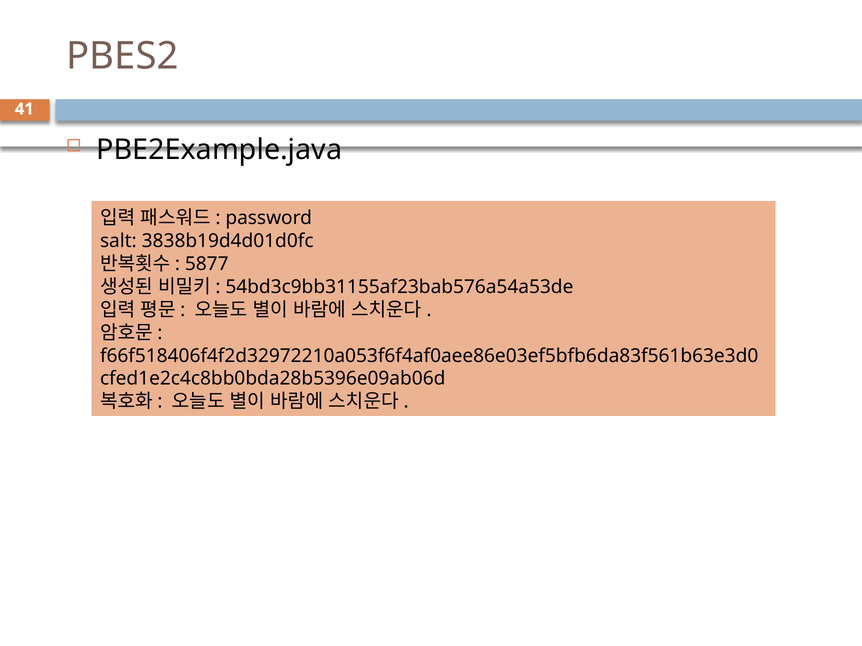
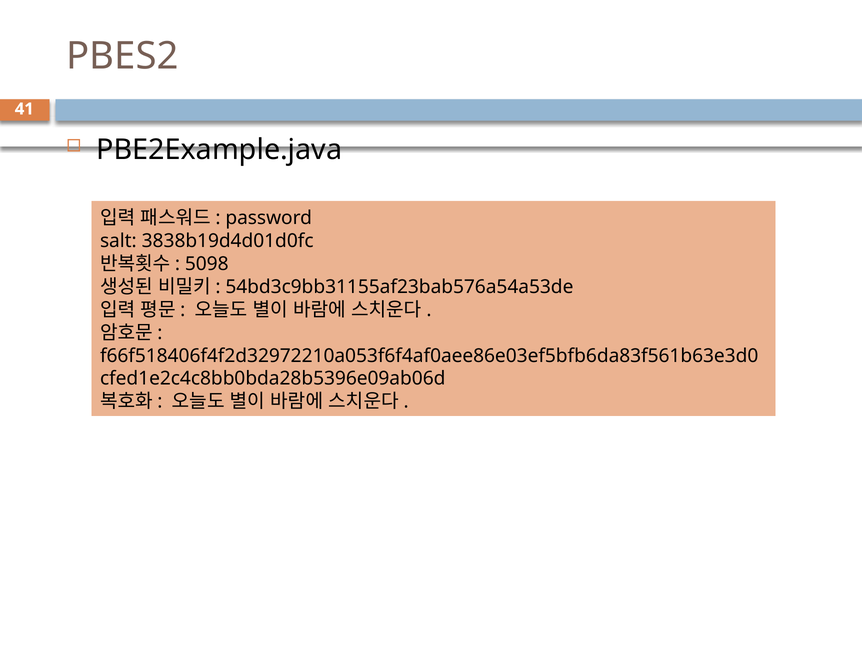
5877: 5877 -> 5098 (207, 264)
